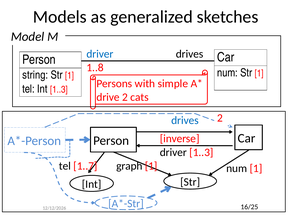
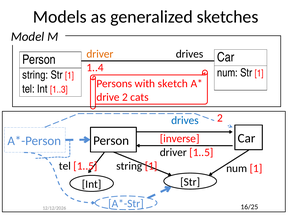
driver colour: blue -> orange (100, 54)
1..8: 1..8 -> 1..4 (95, 68)
simple: simple -> sketch (173, 84)
driver 1..3: 1..3 -> 1..5 (201, 152)
tel 1..7: 1..7 -> 1..5 (85, 166)
graph: graph -> string (129, 166)
